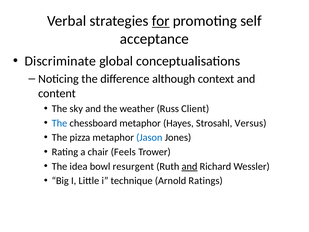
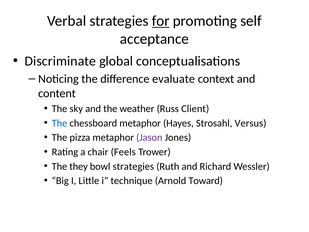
although: although -> evaluate (174, 79)
Jason colour: blue -> purple (149, 137)
idea: idea -> they (79, 166)
bowl resurgent: resurgent -> strategies (133, 166)
and underline: present -> none (189, 166)
Ratings: Ratings -> Toward (206, 181)
